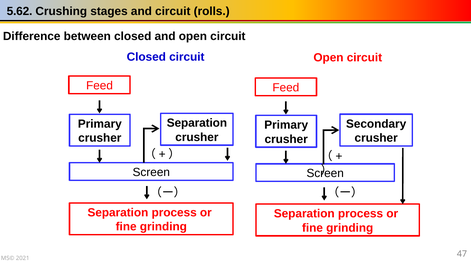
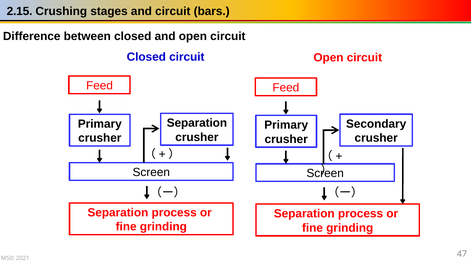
5.62: 5.62 -> 2.15 (20, 11)
rolls: rolls -> bars (212, 11)
